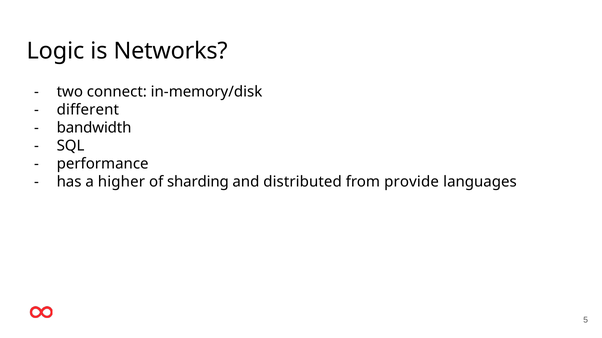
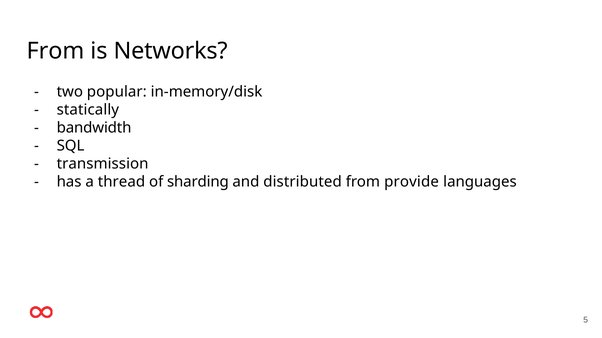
Logic: Logic -> From (55, 51)
connect: connect -> popular (117, 92)
different: different -> statically (88, 110)
performance: performance -> transmission (103, 164)
higher: higher -> thread (121, 182)
